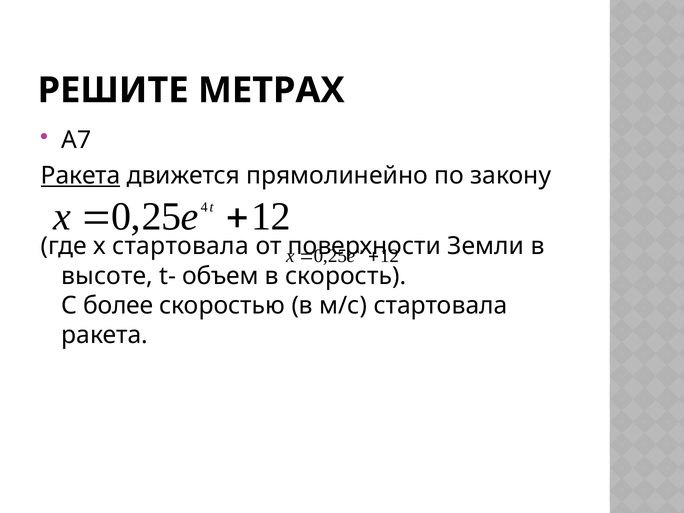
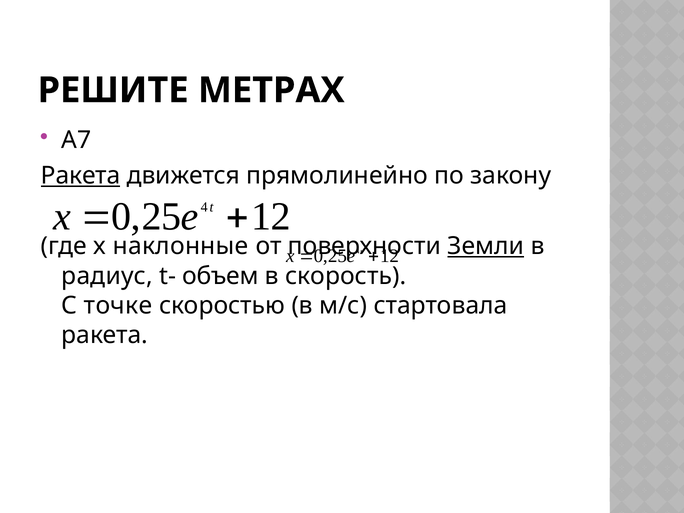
х стартовала: стартовала -> наклонные (181, 246)
Земли underline: none -> present (486, 246)
высоте: высоте -> радиус (107, 276)
более: более -> точке (118, 306)
